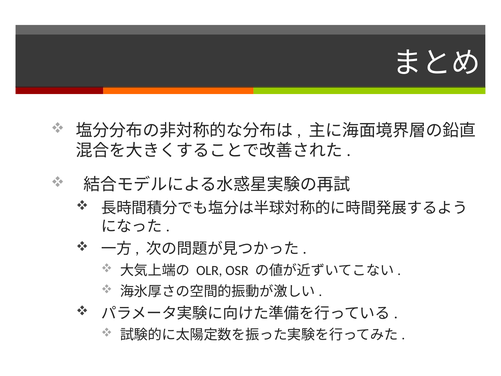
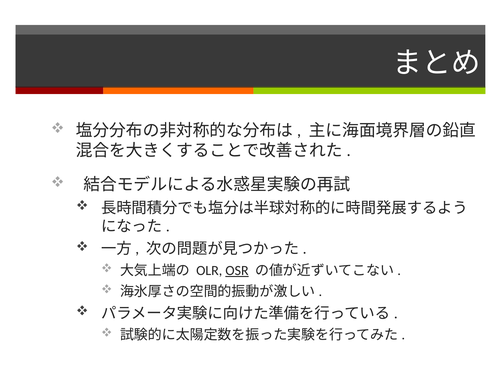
OSR underline: none -> present (237, 270)
